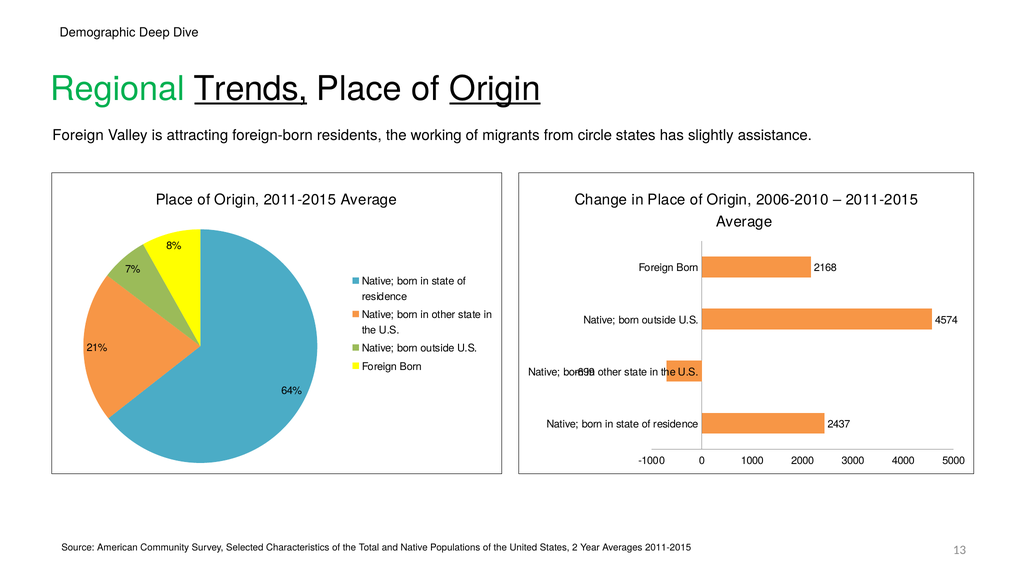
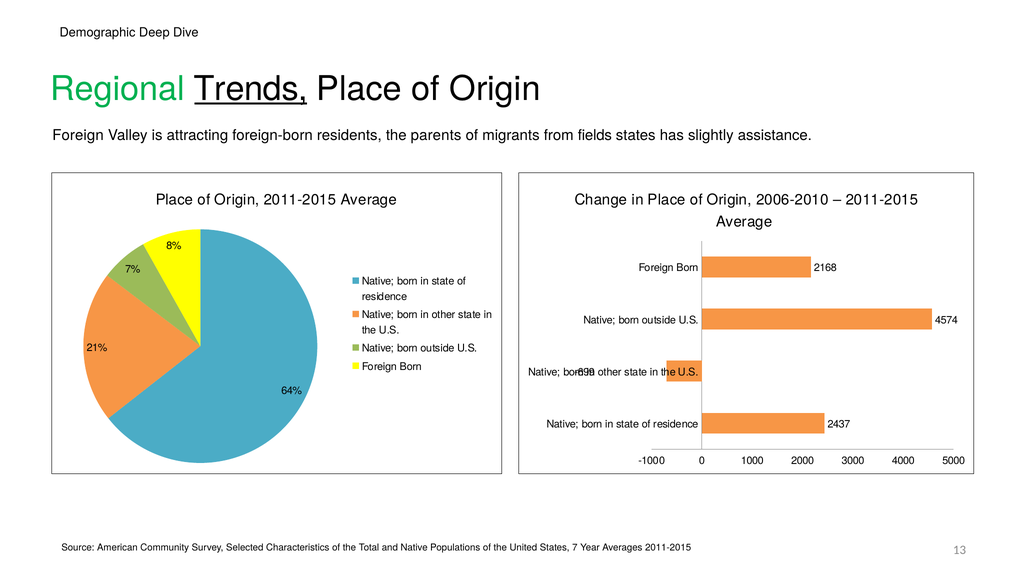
Origin underline: present -> none (495, 89)
working: working -> parents (436, 136)
circle: circle -> fields (595, 136)
2: 2 -> 7 (575, 548)
